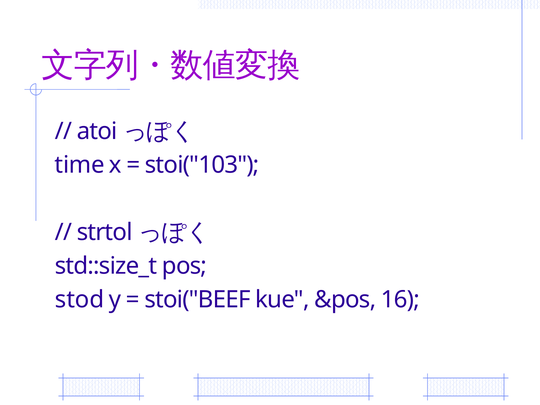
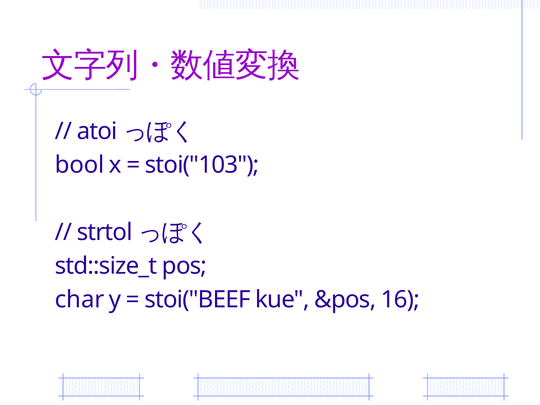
time: time -> bool (80, 165)
stod: stod -> char (80, 299)
